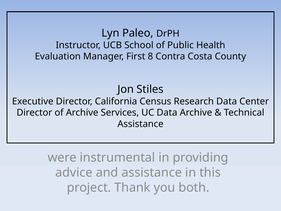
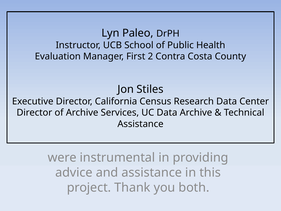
8: 8 -> 2 (150, 56)
